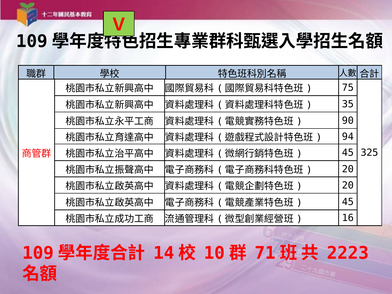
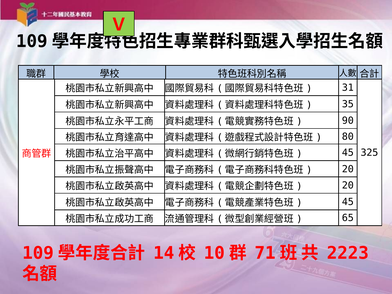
75: 75 -> 31 (348, 88)
94: 94 -> 80 (348, 137)
16: 16 -> 65 (348, 218)
